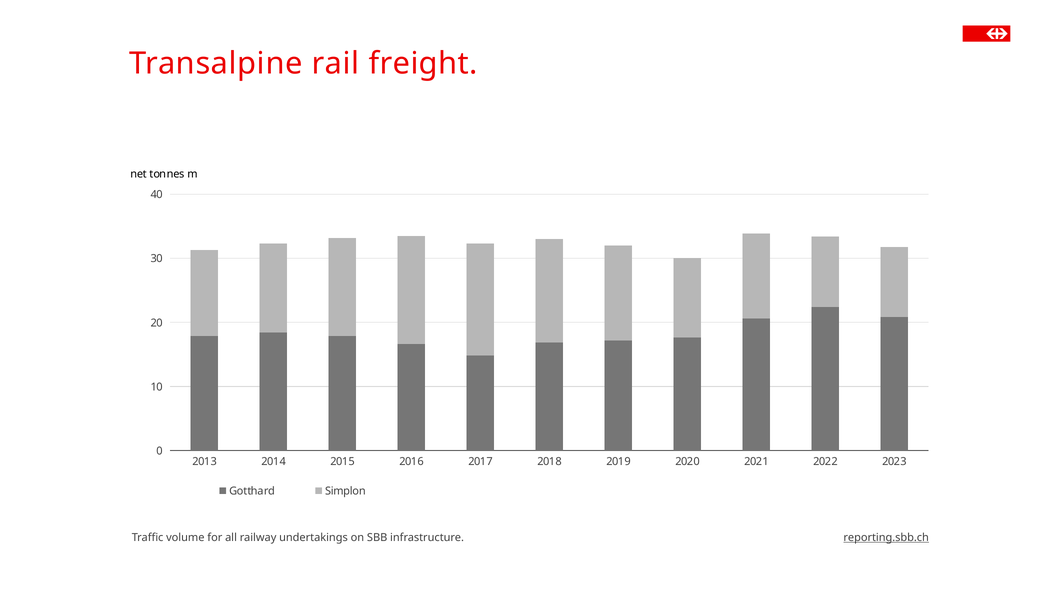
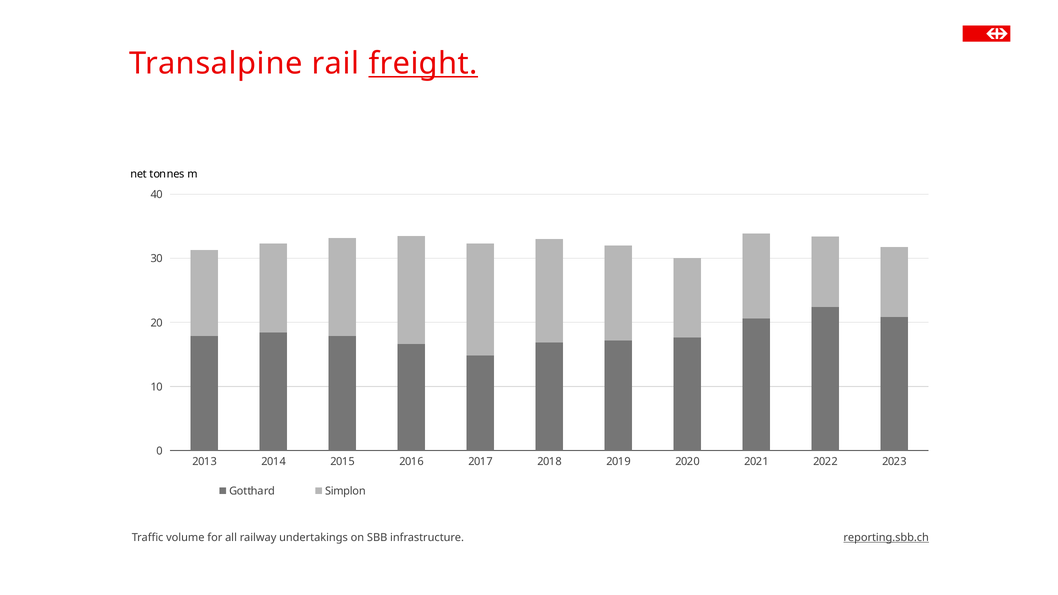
freight underline: none -> present (423, 63)
